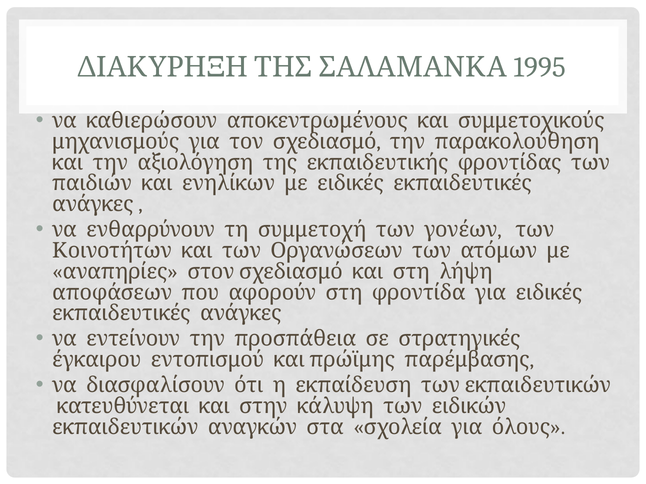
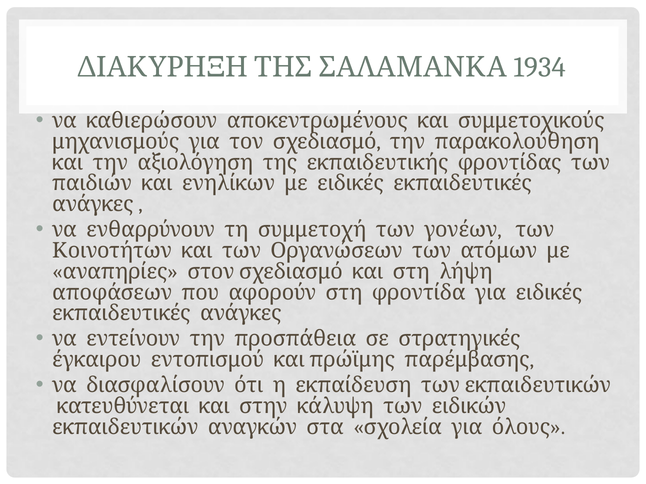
1995: 1995 -> 1934 (540, 68)
